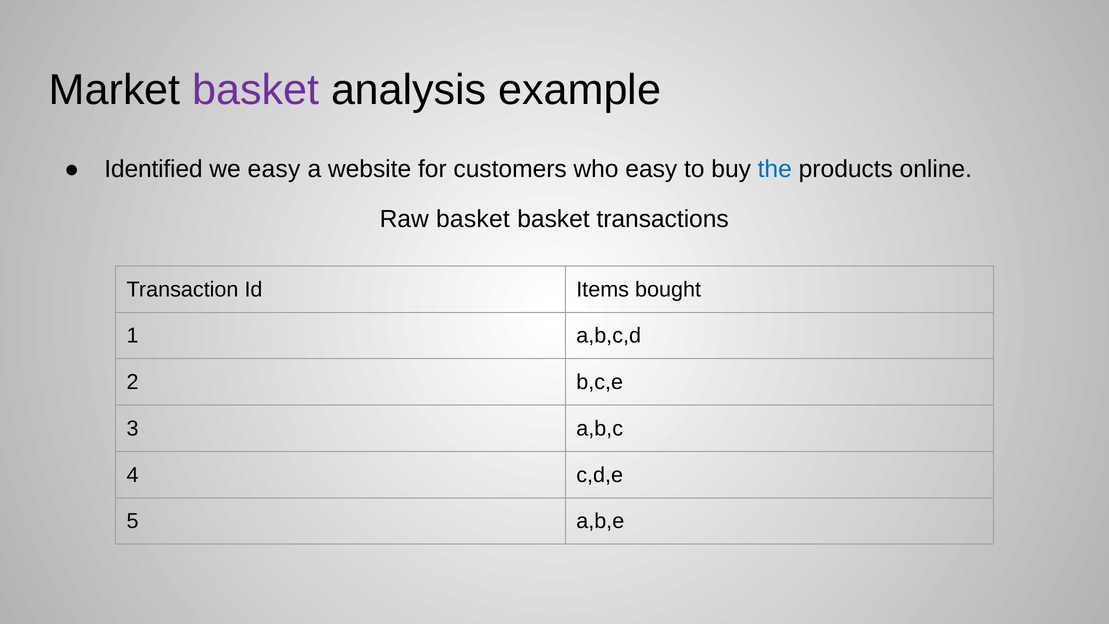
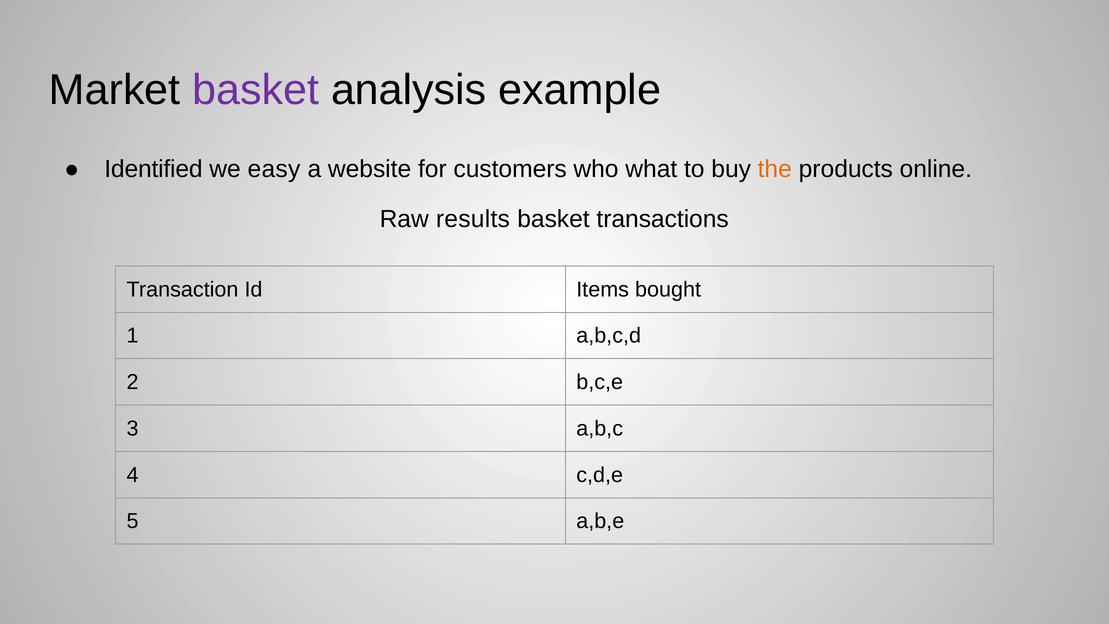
who easy: easy -> what (651, 169)
the colour: blue -> orange (775, 169)
Raw basket: basket -> results (473, 219)
